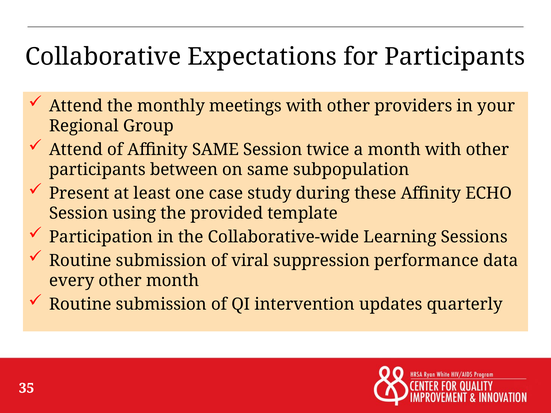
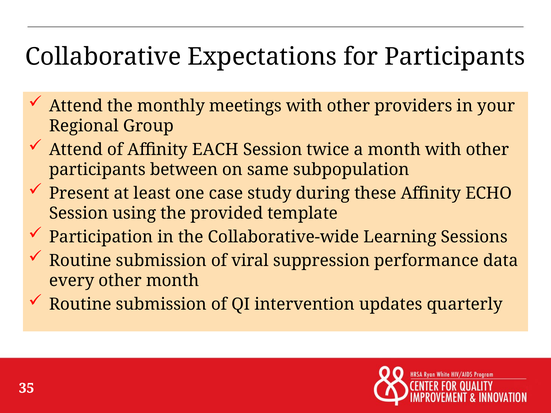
Affinity SAME: SAME -> EACH (215, 150)
